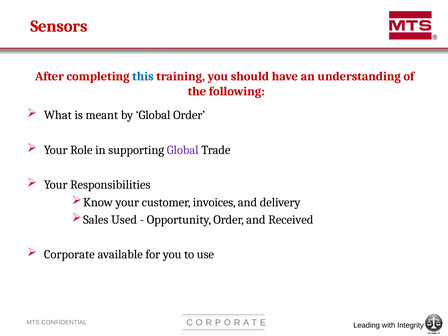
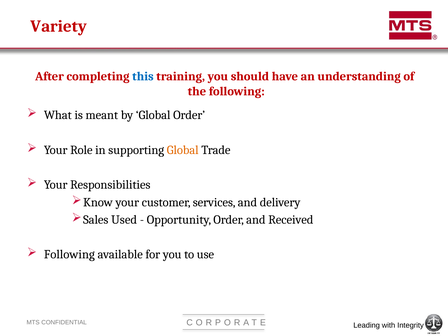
Sensors: Sensors -> Variety (59, 26)
Global colour: purple -> orange (183, 150)
invoices: invoices -> services (214, 202)
Corporate: Corporate -> Following (69, 255)
